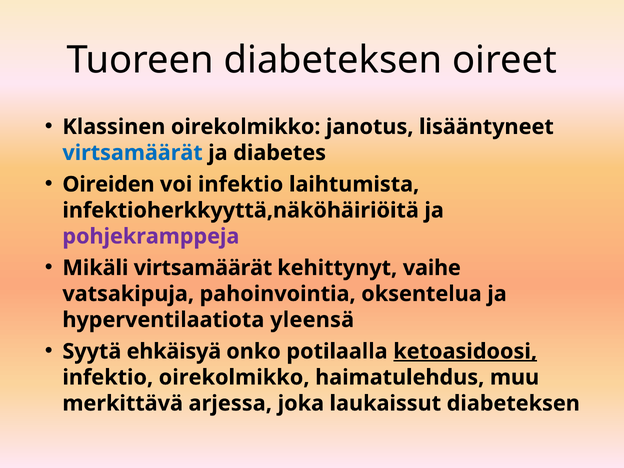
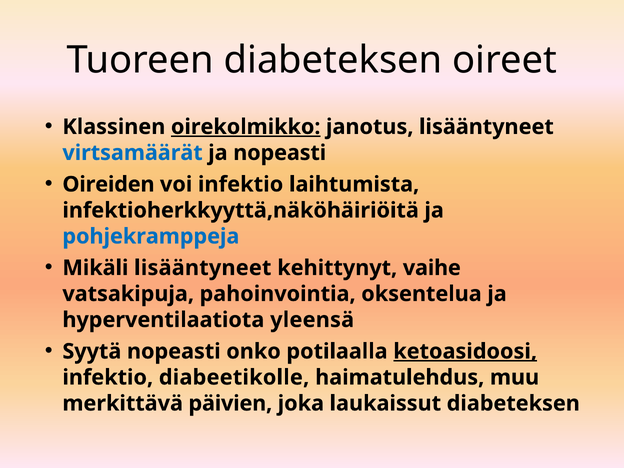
oirekolmikko underline: none -> present (246, 127)
ja diabetes: diabetes -> nopeasti (280, 153)
pohjekramppeja colour: purple -> blue (151, 236)
Mikäli virtsamäärät: virtsamäärät -> lisääntyneet (203, 268)
Syytä ehkäisyä: ehkäisyä -> nopeasti (174, 351)
infektio oirekolmikko: oirekolmikko -> diabeetikolle (234, 377)
arjessa: arjessa -> päivien (230, 403)
